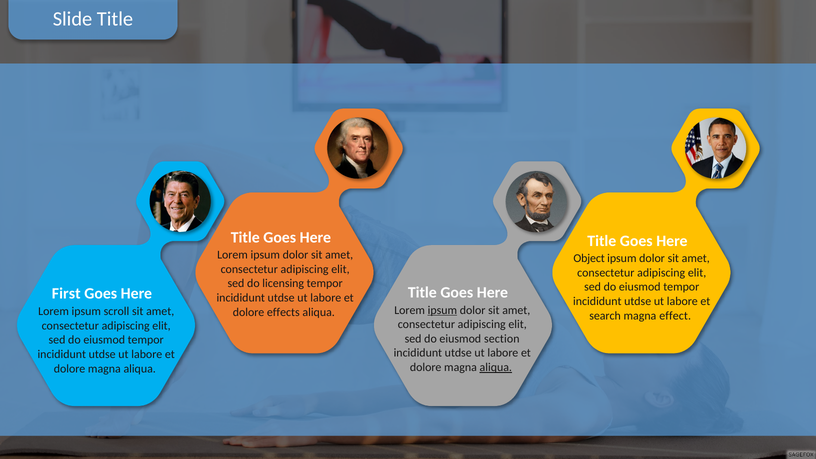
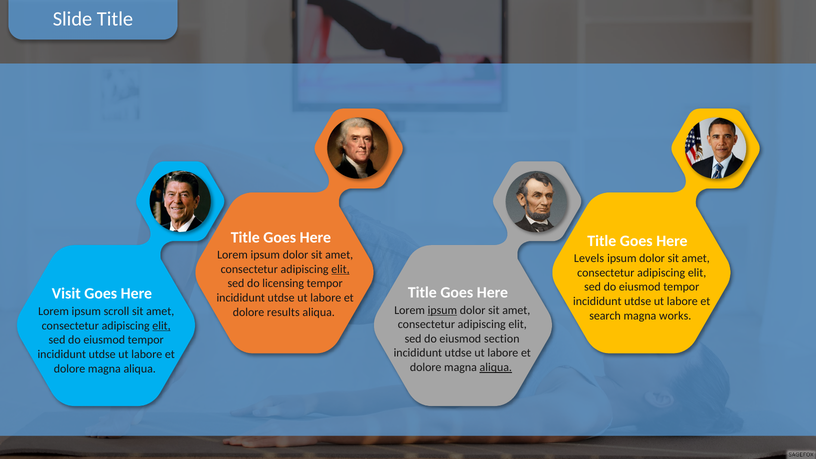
Object: Object -> Levels (589, 258)
elit underline: none -> present (340, 269)
First: First -> Visit (66, 294)
effects: effects -> results (283, 312)
effect: effect -> works (675, 316)
elit underline: none -> present (162, 326)
